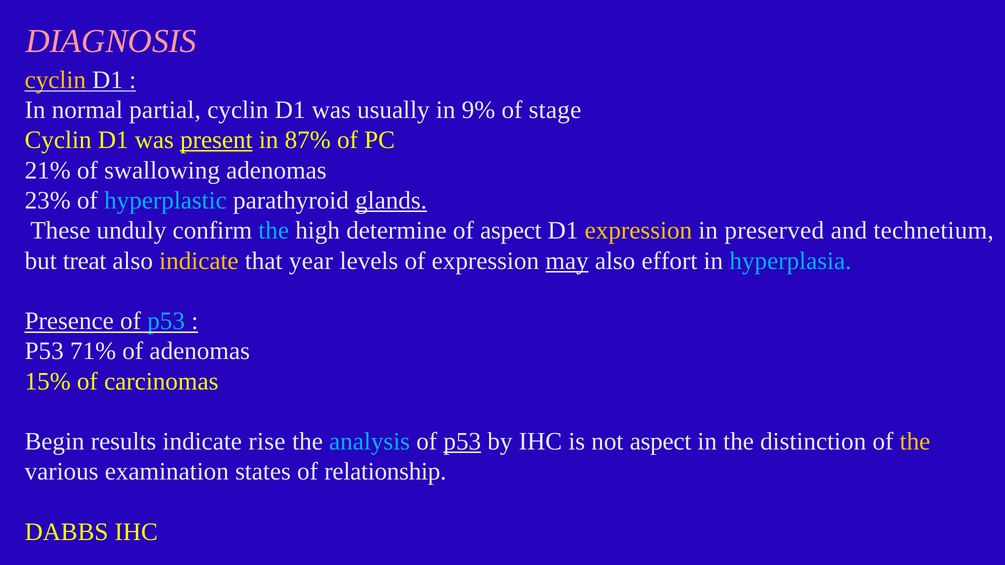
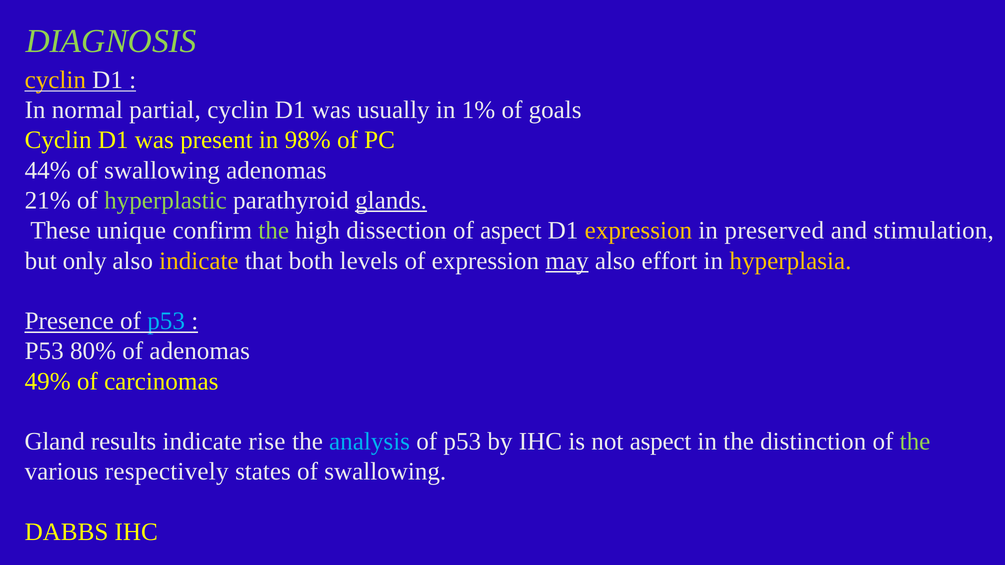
DIAGNOSIS colour: pink -> light green (111, 41)
9%: 9% -> 1% (478, 110)
stage: stage -> goals (555, 110)
present underline: present -> none (216, 140)
87%: 87% -> 98% (308, 140)
21%: 21% -> 44% (48, 170)
23%: 23% -> 21% (48, 201)
hyperplastic colour: light blue -> light green (165, 201)
unduly: unduly -> unique (131, 231)
the colour: light blue -> light green (274, 231)
determine: determine -> dissection (396, 231)
technetium: technetium -> stimulation (934, 231)
treat: treat -> only (85, 261)
year: year -> both (311, 261)
hyperplasia colour: light blue -> yellow (790, 261)
71%: 71% -> 80% (93, 351)
15%: 15% -> 49% (48, 381)
Begin: Begin -> Gland (55, 442)
p53 underline: present -> none (462, 442)
the colour: yellow -> light green (915, 442)
examination: examination -> respectively (167, 472)
states of relationship: relationship -> swallowing (385, 472)
